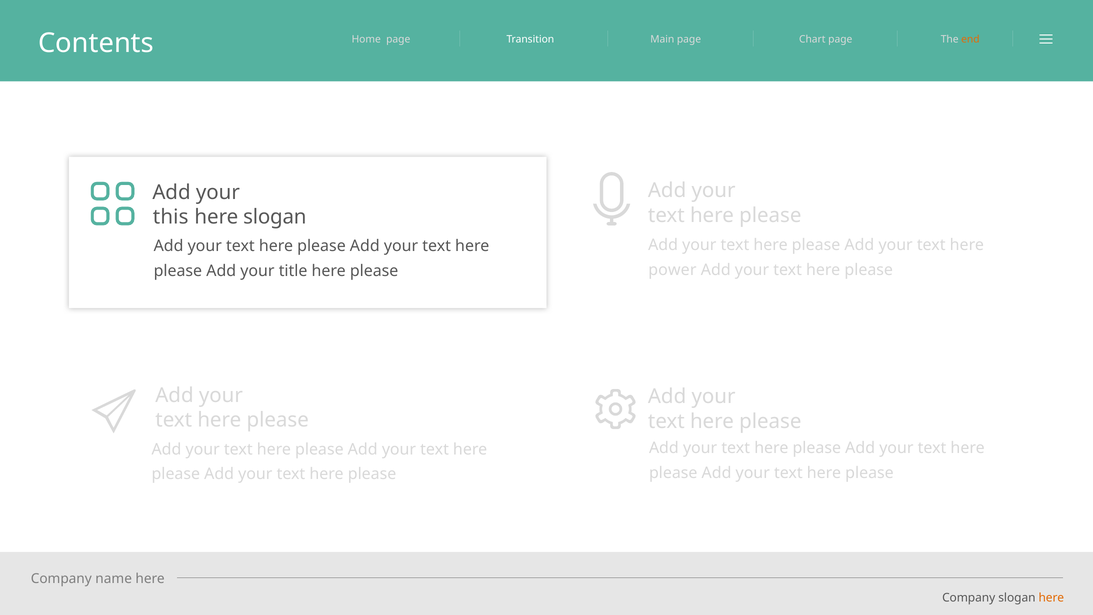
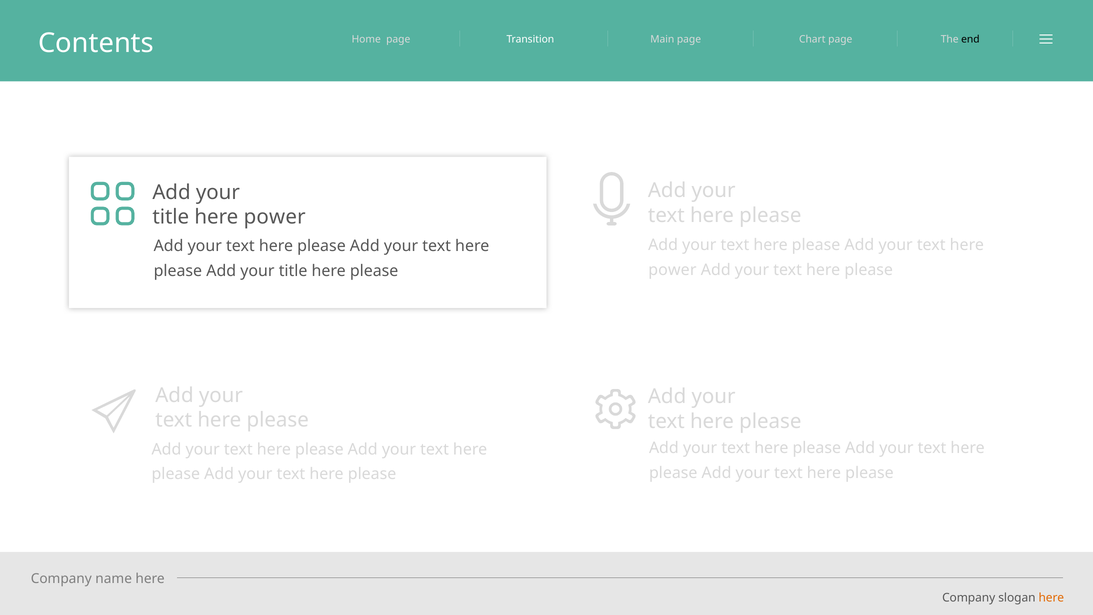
end colour: orange -> black (970, 40)
this: this -> title (171, 217)
slogan: slogan -> power (275, 217)
